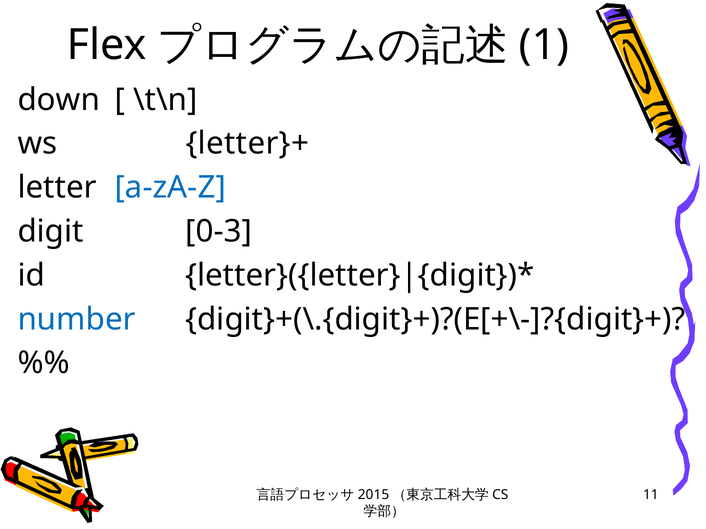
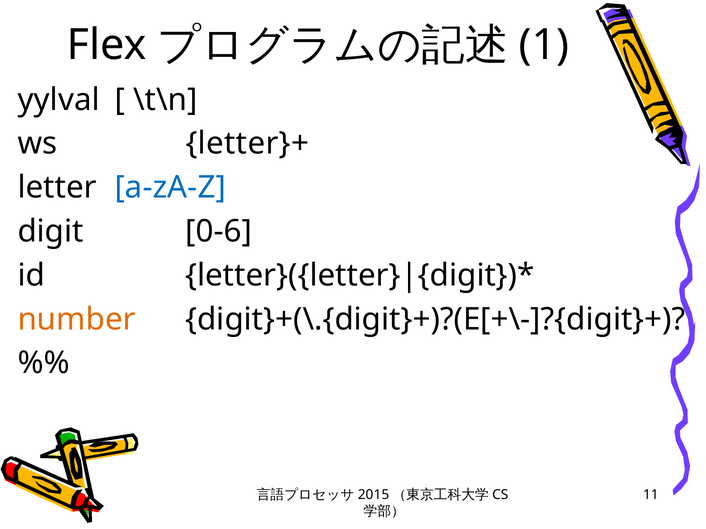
down: down -> yylval (59, 100)
0-3: 0-3 -> 0-6 (219, 232)
number colour: blue -> orange (77, 320)
